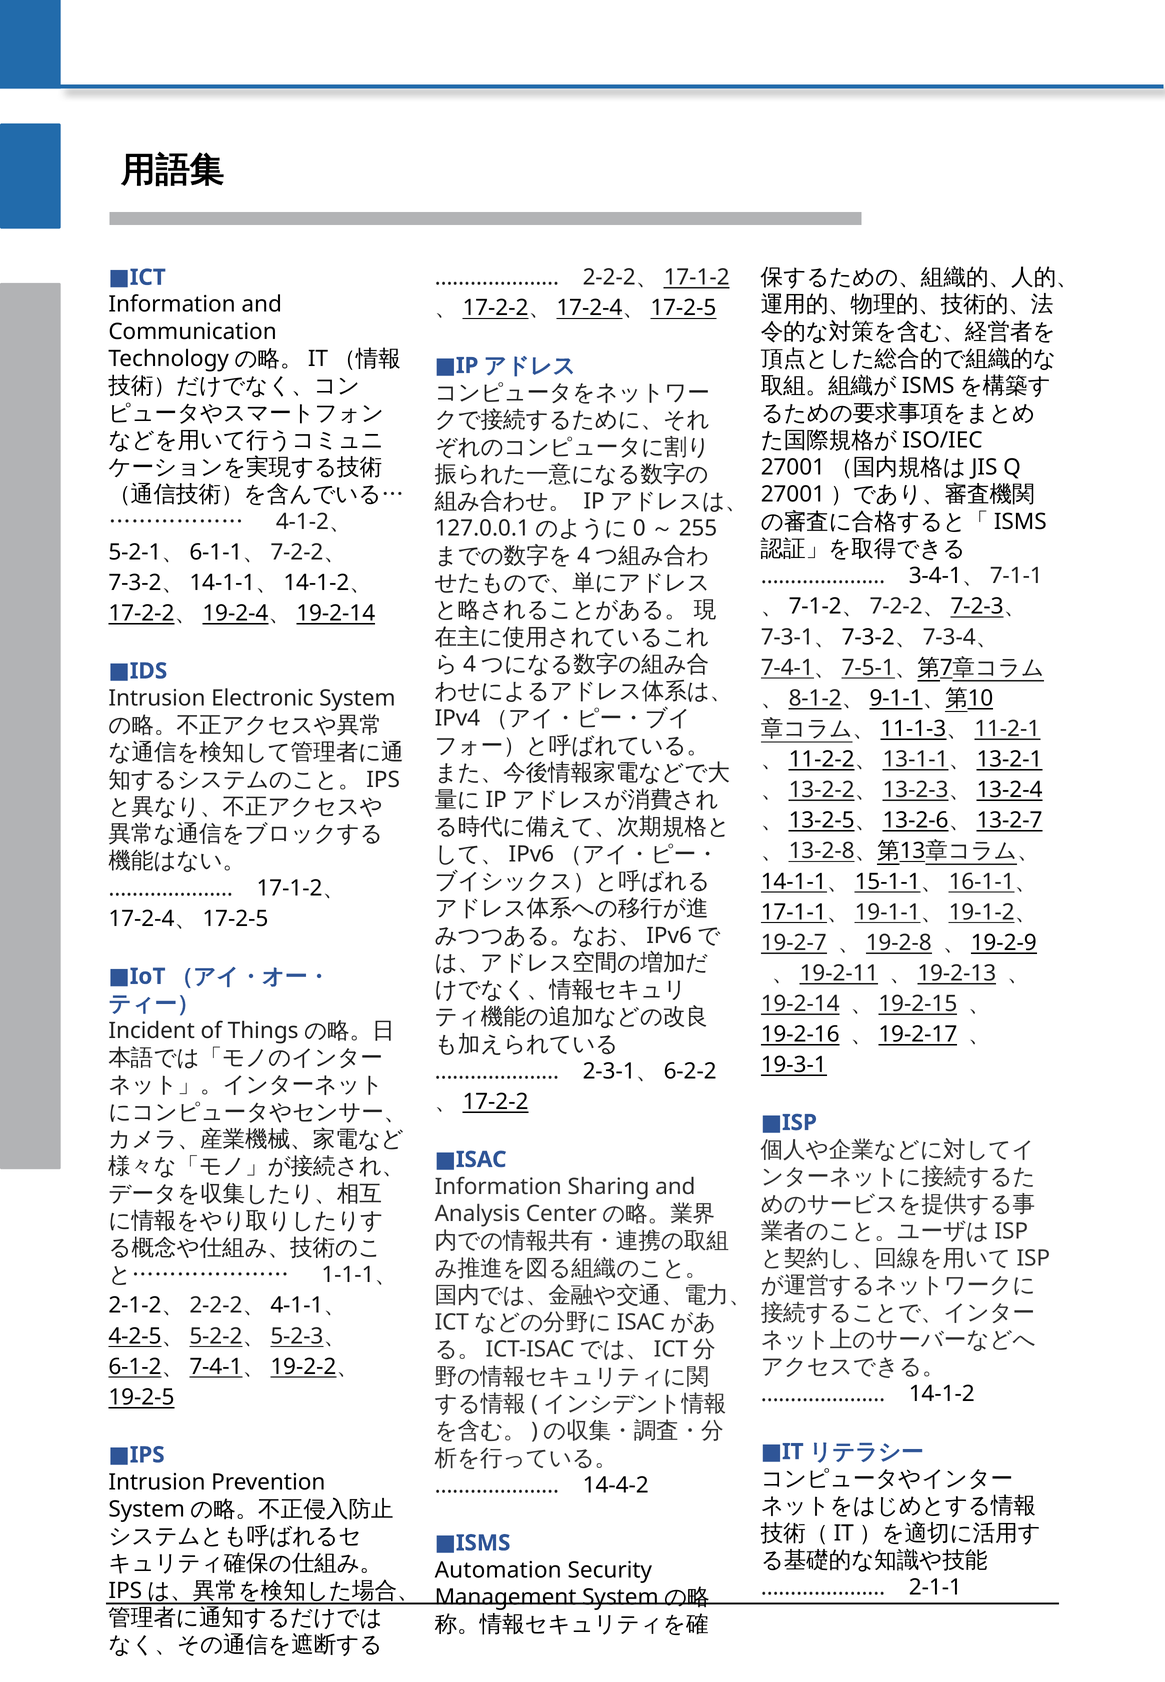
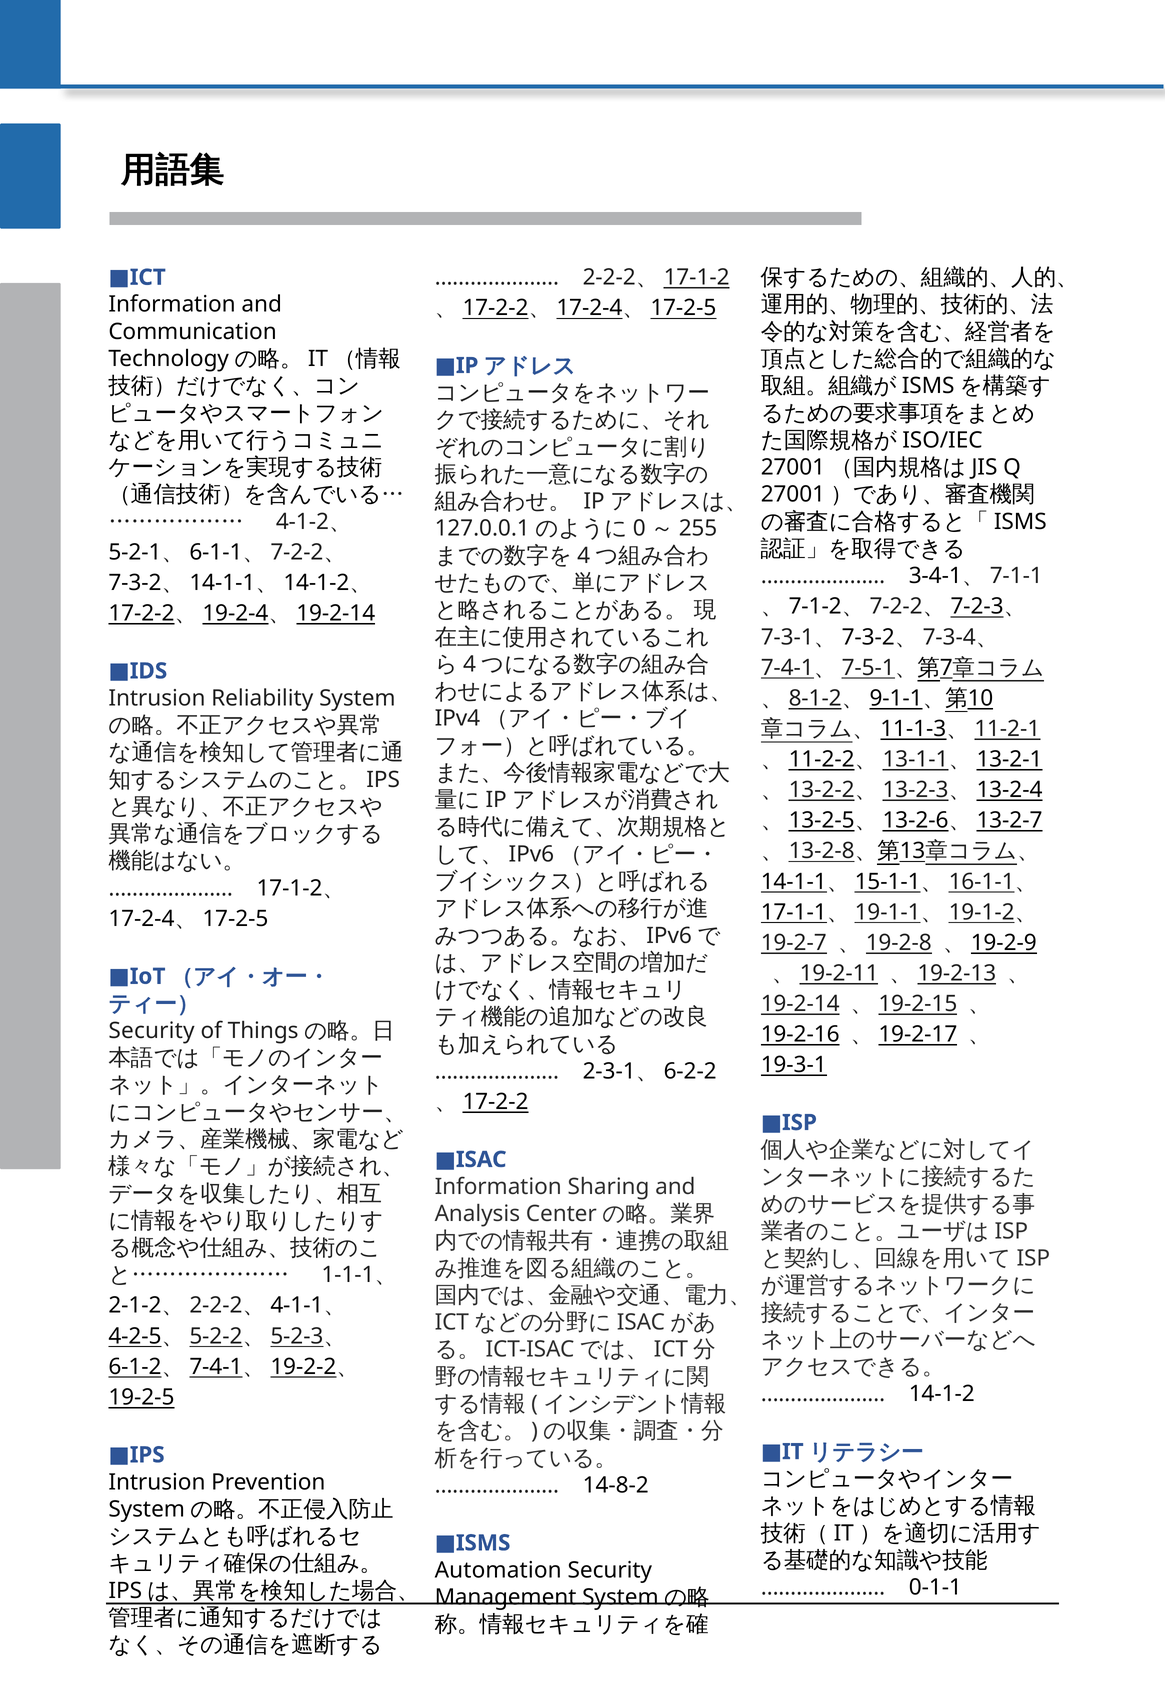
Electronic: Electronic -> Reliability (262, 699)
Incident: Incident -> Security (152, 1031)
14-4-2: 14-4-2 -> 14-8-2 (616, 1486)
2-1-1: 2-1-1 -> 0-1-1 (935, 1588)
